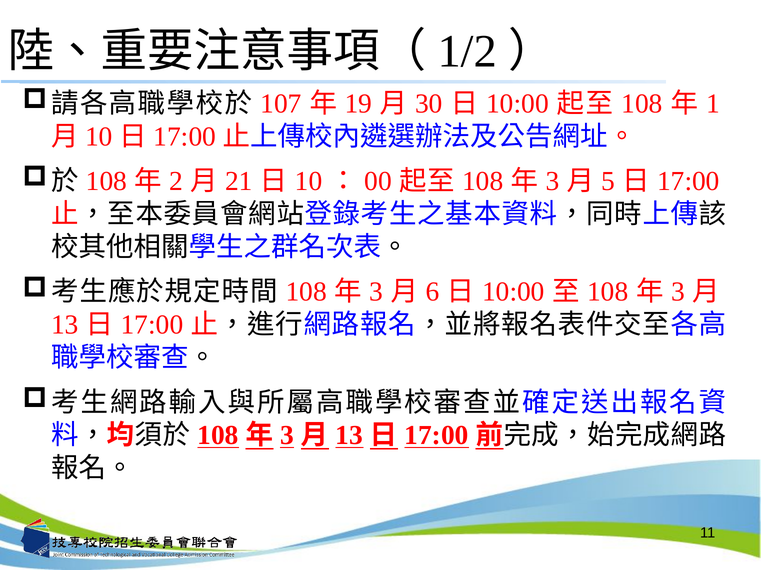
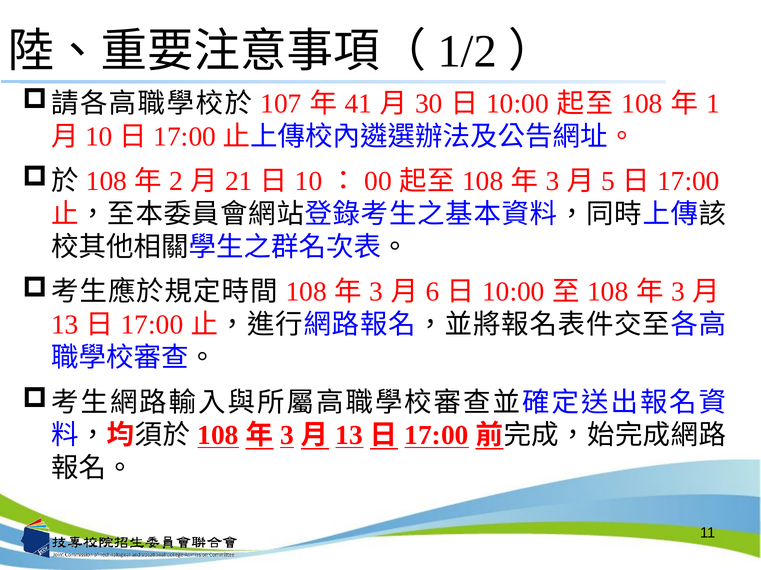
19: 19 -> 41 (359, 104)
